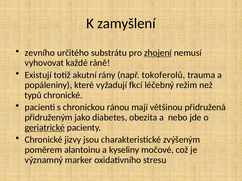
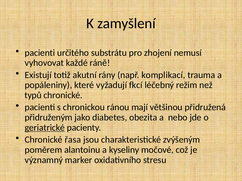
zevního: zevního -> pacienti (40, 53)
zhojení underline: present -> none (158, 53)
tokoferolů: tokoferolů -> komplikací (163, 75)
jizvy: jizvy -> řasa (73, 140)
